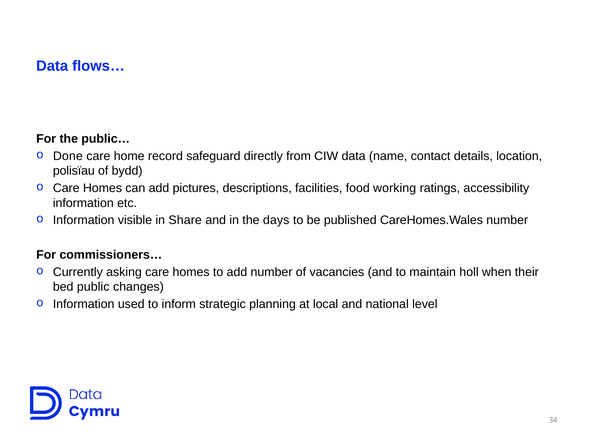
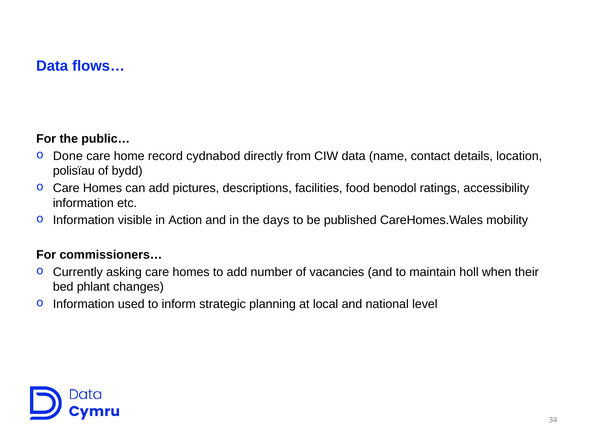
safeguard: safeguard -> cydnabod (213, 156)
working: working -> benodol (395, 188)
Share: Share -> Action (185, 220)
CareHomes.Wales number: number -> mobility (507, 220)
public: public -> phlant (93, 287)
